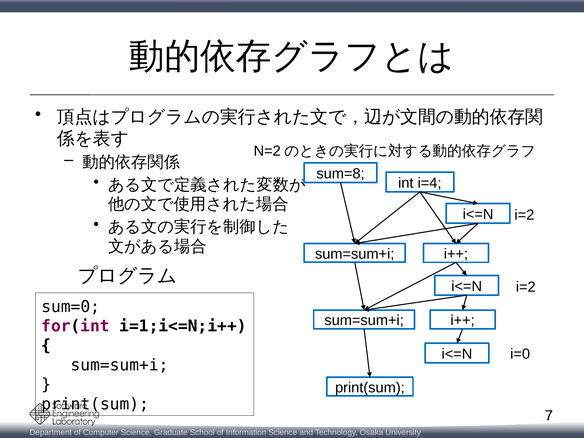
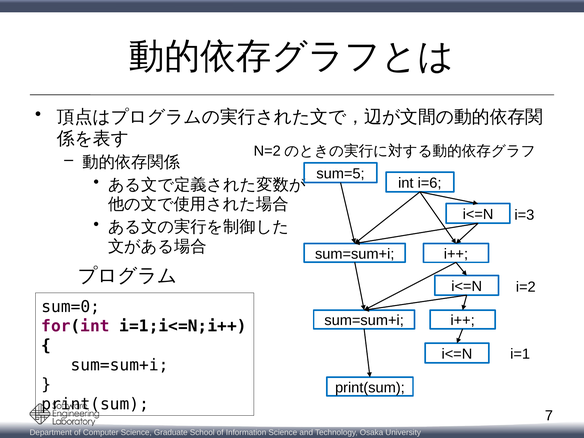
sum=8: sum=8 -> sum=5 (341, 174)
i=4: i=4 -> i=6 (430, 183)
i=2: i=2 -> i=3 (524, 215)
i=0: i=0 -> i=1 (520, 354)
